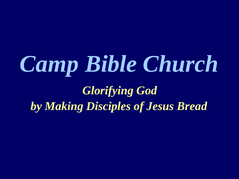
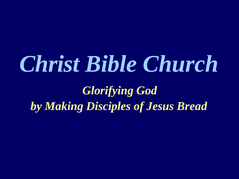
Camp: Camp -> Christ (49, 64)
